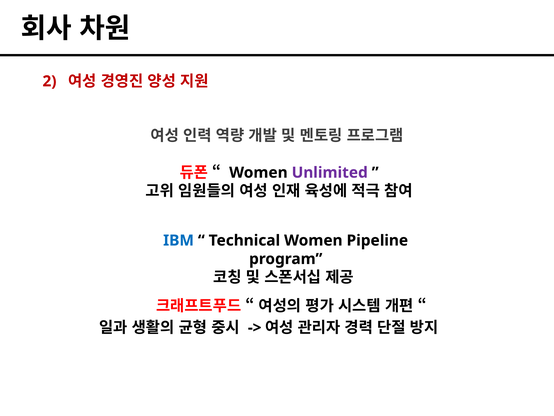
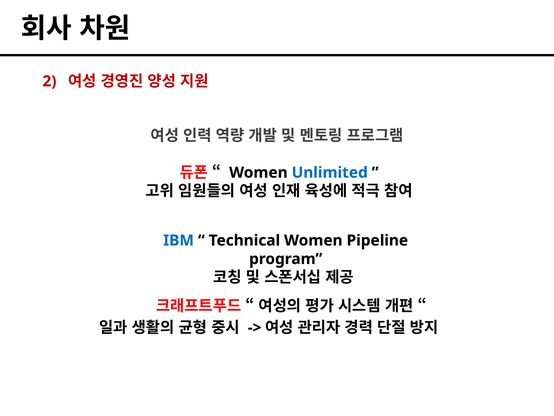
Unlimited colour: purple -> blue (330, 172)
